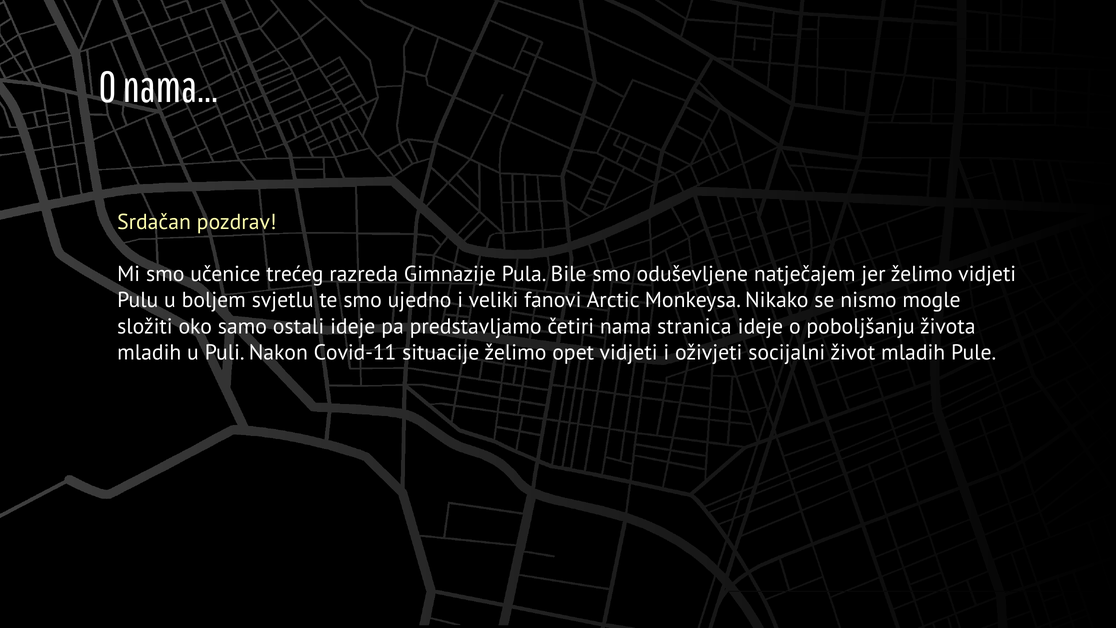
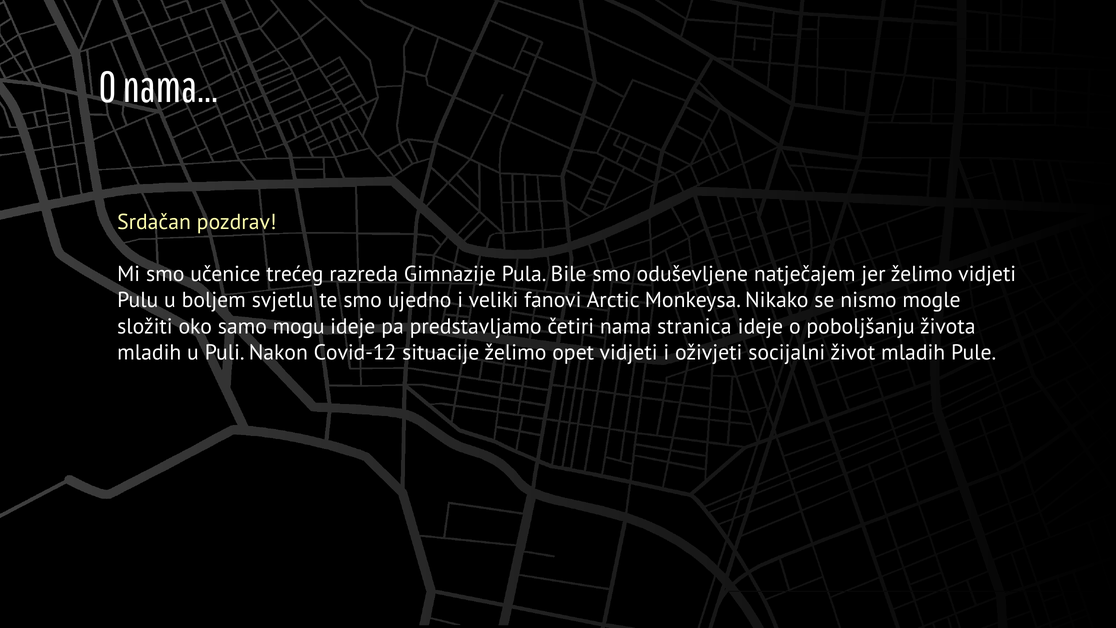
ostali: ostali -> mogu (299, 326)
Covid-11: Covid-11 -> Covid-12 (355, 352)
